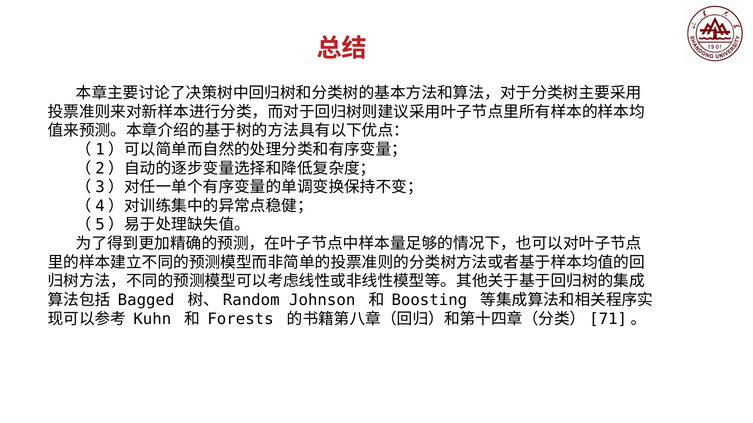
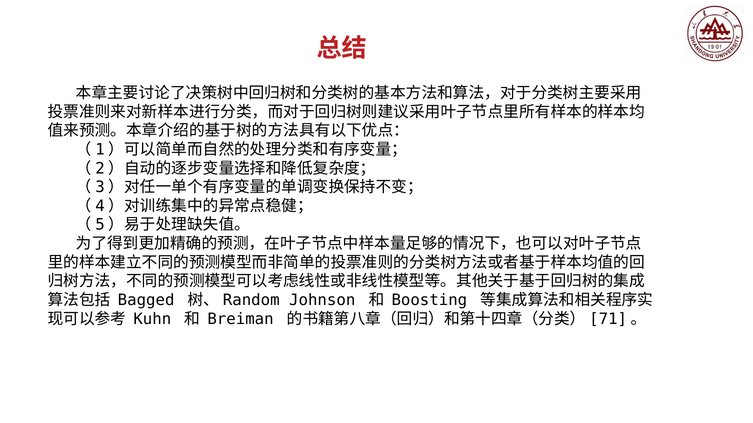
Forests: Forests -> Breiman (241, 319)
